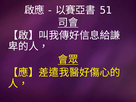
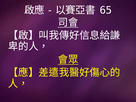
51: 51 -> 65 (106, 10)
